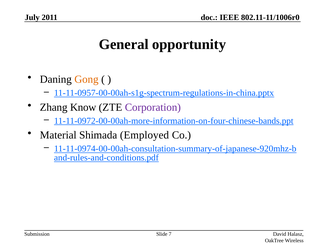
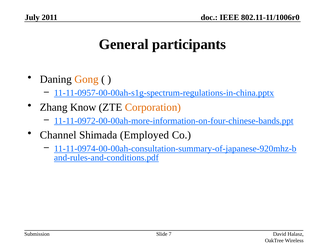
opportunity: opportunity -> participants (189, 44)
Corporation colour: purple -> orange (153, 107)
Material: Material -> Channel (58, 135)
